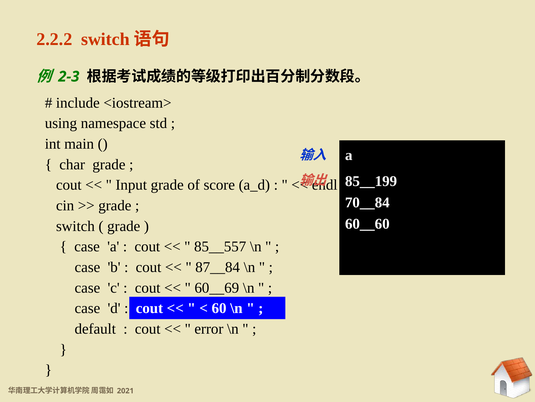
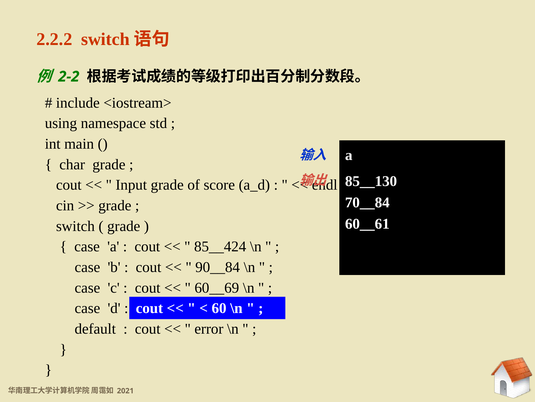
2-3: 2-3 -> 2-2 (69, 76)
85__199: 85__199 -> 85__130 (371, 181)
60__60: 60__60 -> 60__61 (367, 224)
85__557: 85__557 -> 85__424 (220, 246)
87__84: 87__84 -> 90__84 (218, 267)
